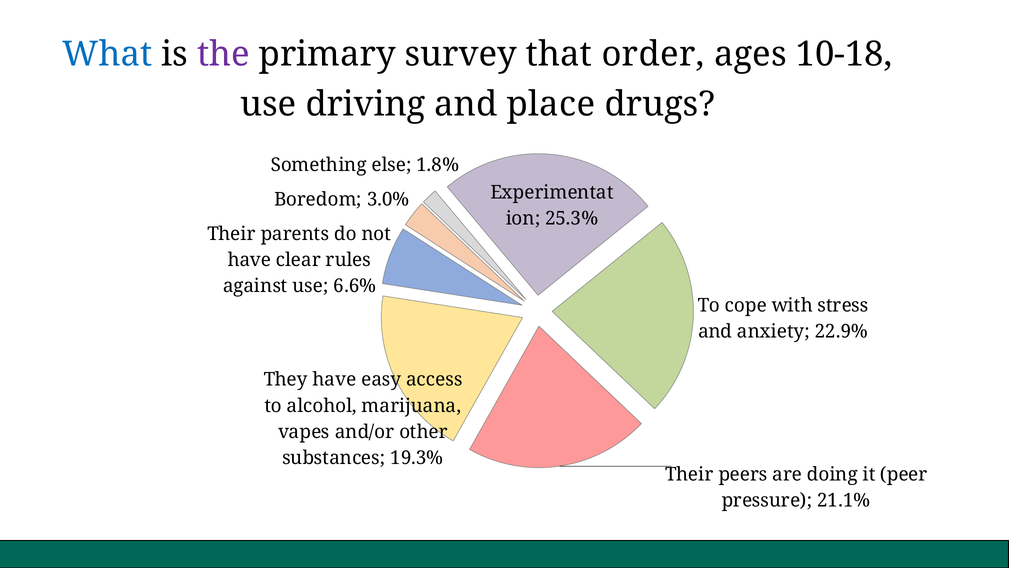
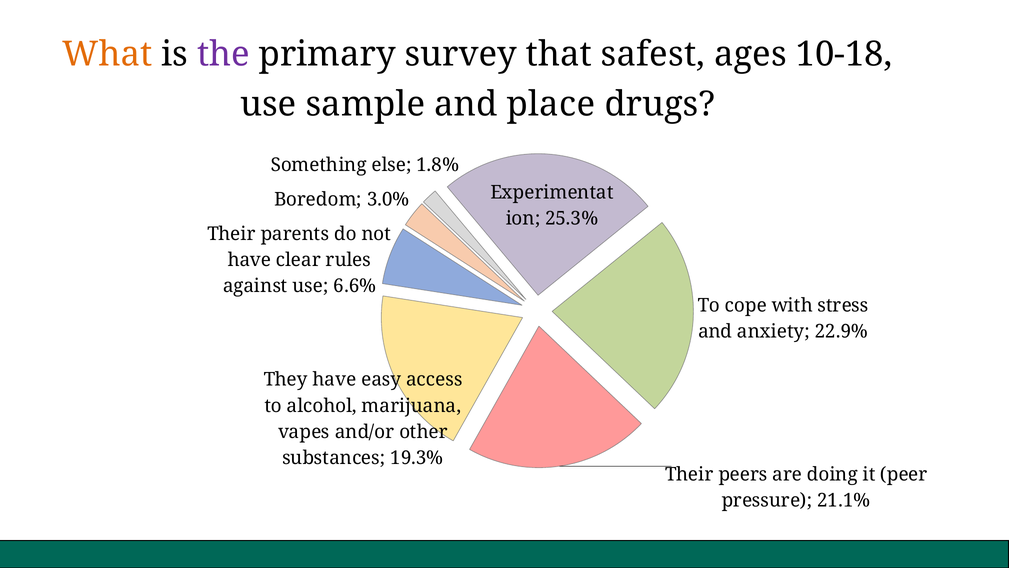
What colour: blue -> orange (107, 54)
order: order -> safest (653, 54)
driving: driving -> sample (365, 104)
